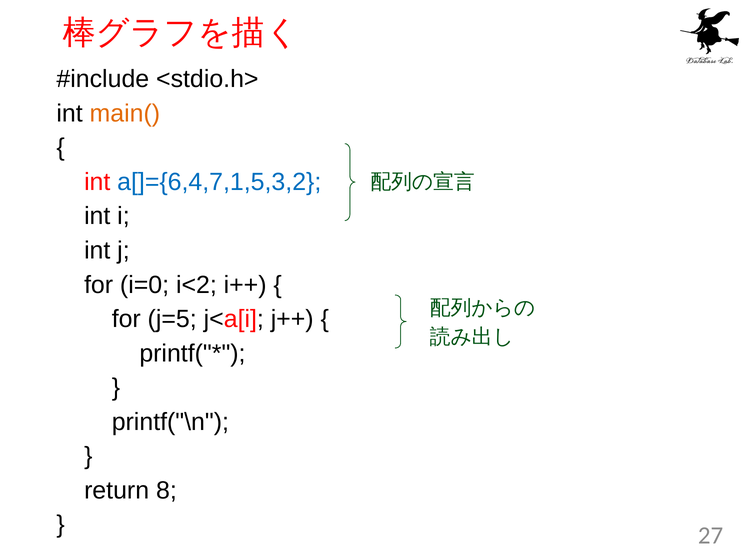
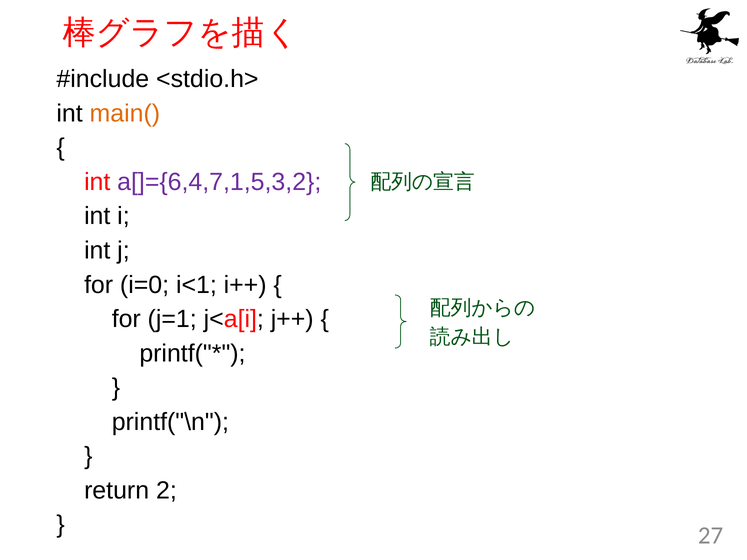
a[]={6,4,7,1,5,3,2 colour: blue -> purple (219, 182)
i<2: i<2 -> i<1 (196, 285)
j=5: j=5 -> j=1 (172, 319)
8: 8 -> 2 (166, 491)
